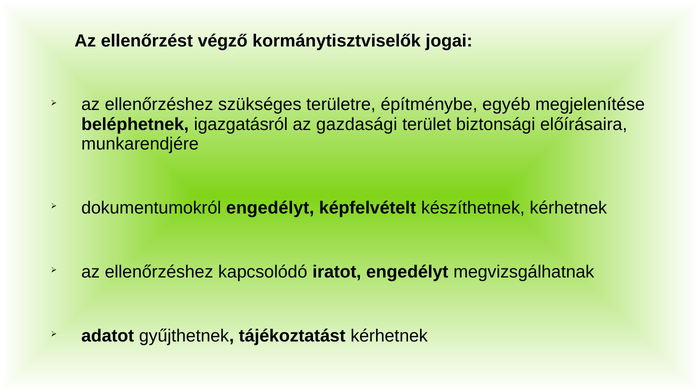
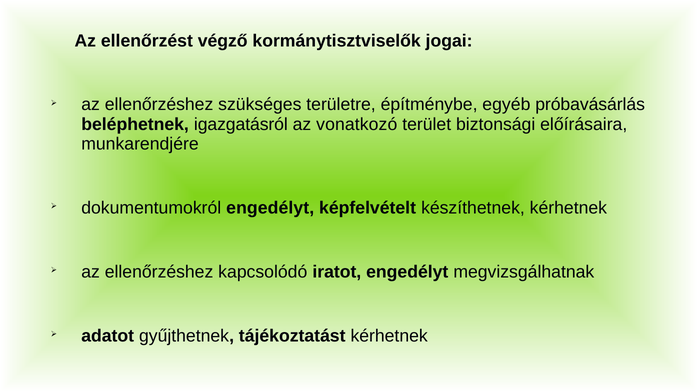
megjelenítése: megjelenítése -> próbavásárlás (590, 105)
gazdasági: gazdasági -> vonatkozó (357, 125)
